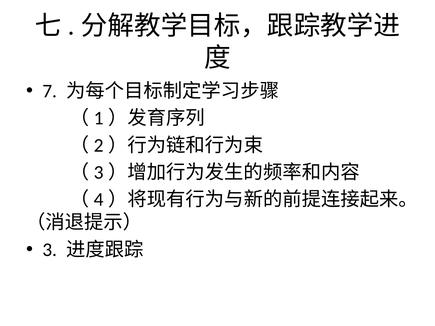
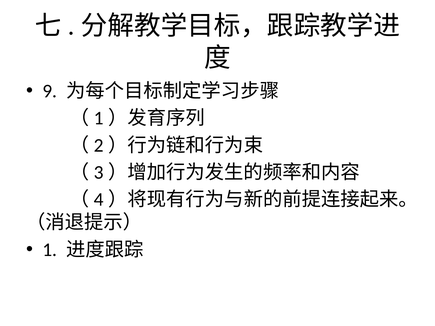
7: 7 -> 9 (50, 91)
3: 3 -> 1 (50, 250)
